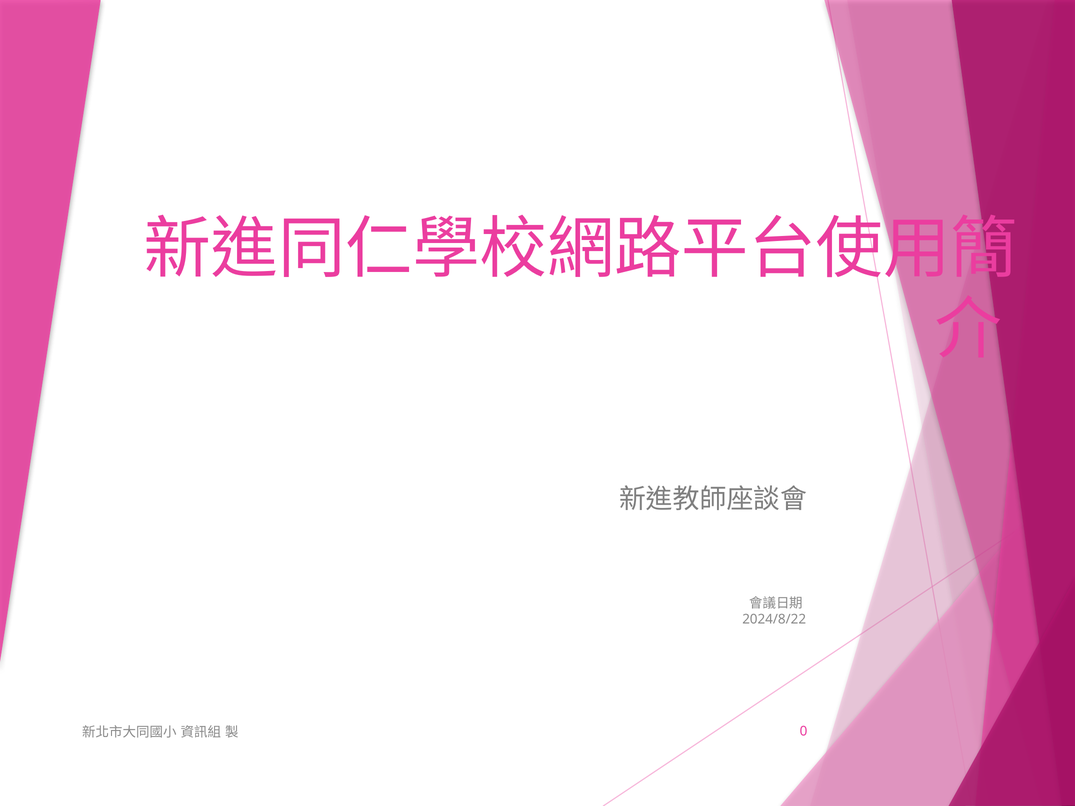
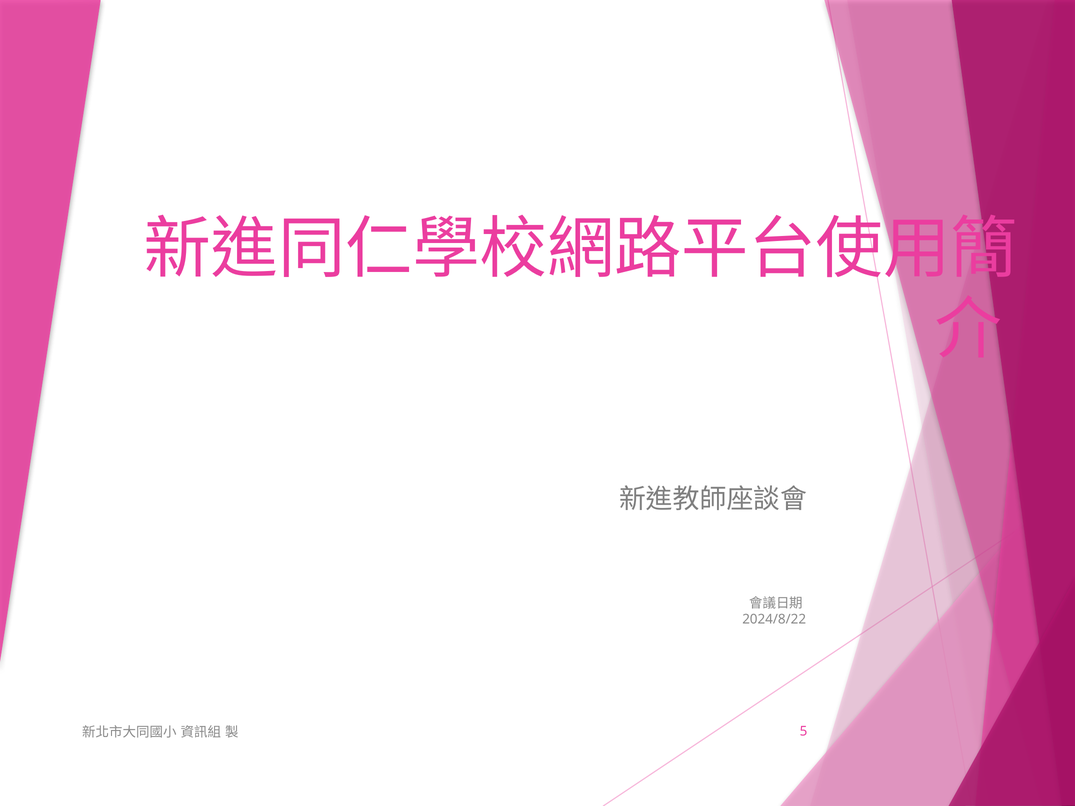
0: 0 -> 5 (803, 732)
